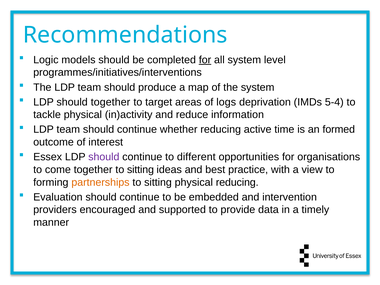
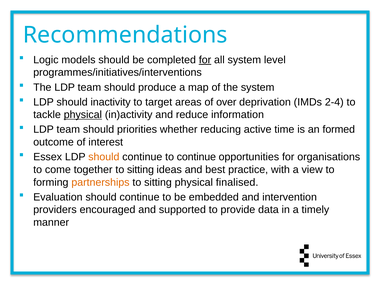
should together: together -> inactivity (111, 102)
logs: logs -> over (226, 102)
5-4: 5-4 -> 2-4 (334, 102)
physical underline: none -> present (83, 115)
team should continue: continue -> priorities (137, 129)
should colour: purple -> orange (104, 157)
to different: different -> continue (196, 157)
physical reducing: reducing -> finalised (237, 182)
